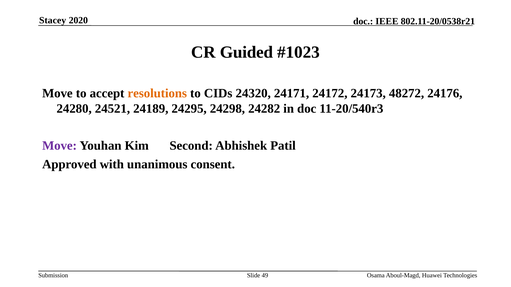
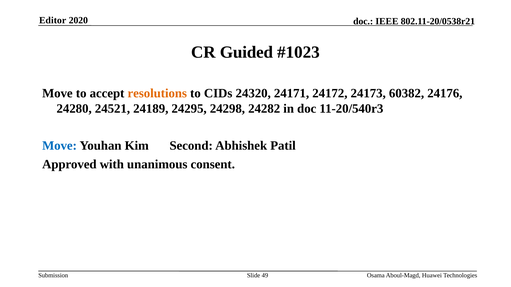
Stacey: Stacey -> Editor (53, 20)
48272: 48272 -> 60382 (407, 94)
Move colour: purple -> blue (60, 146)
